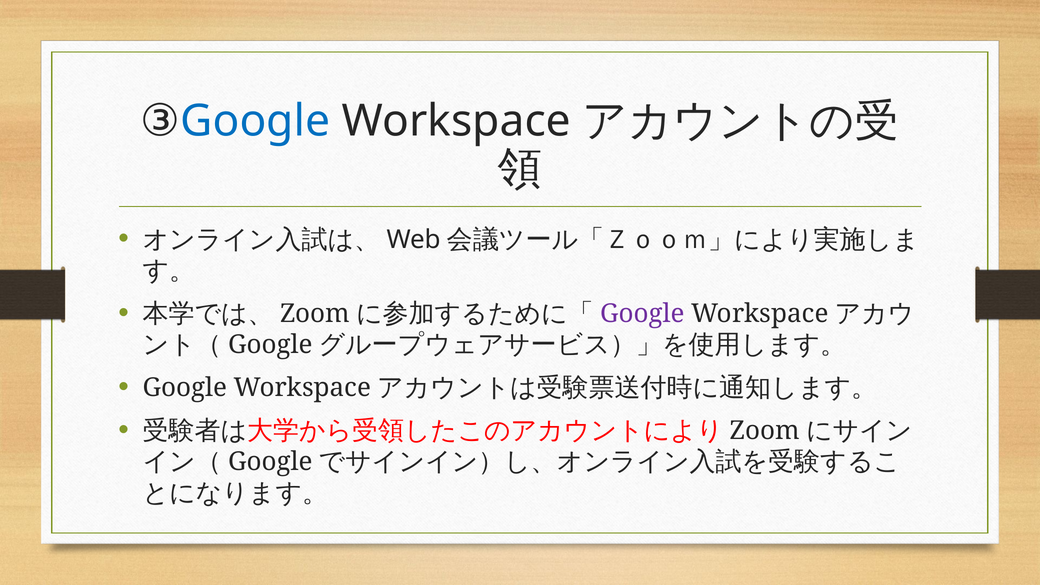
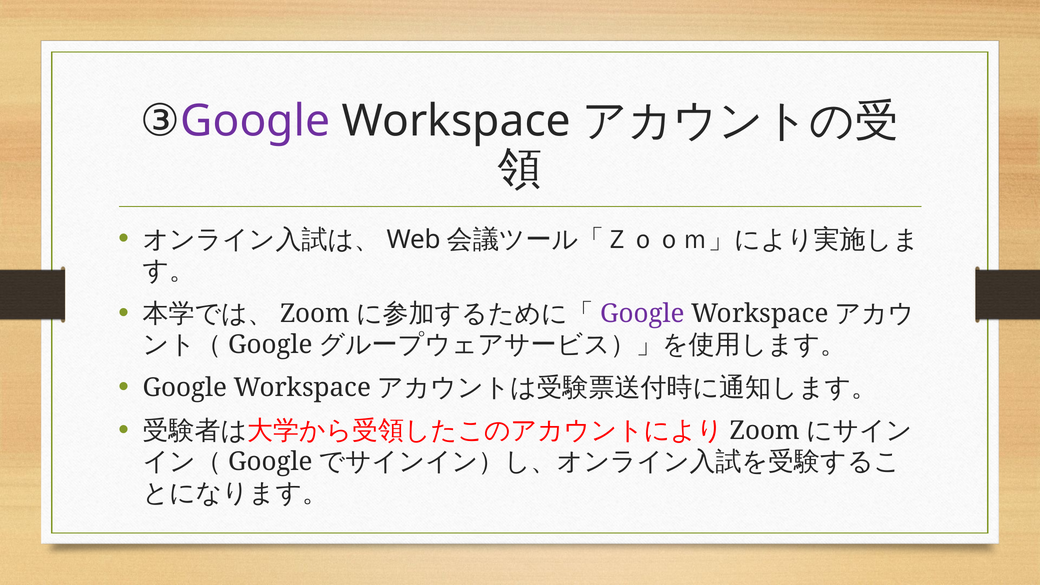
Google colour: blue -> purple (255, 121)
